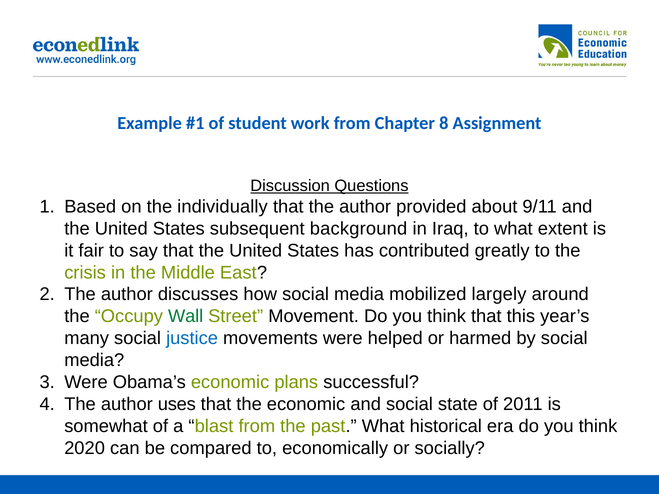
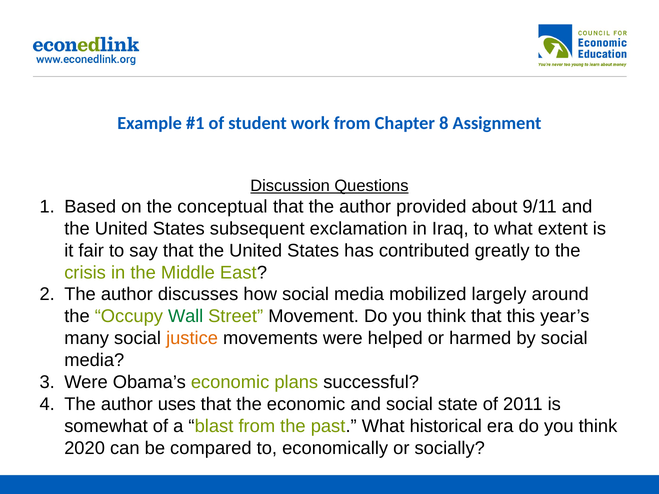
individually: individually -> conceptual (222, 207)
background: background -> exclamation (359, 229)
justice colour: blue -> orange (192, 339)
